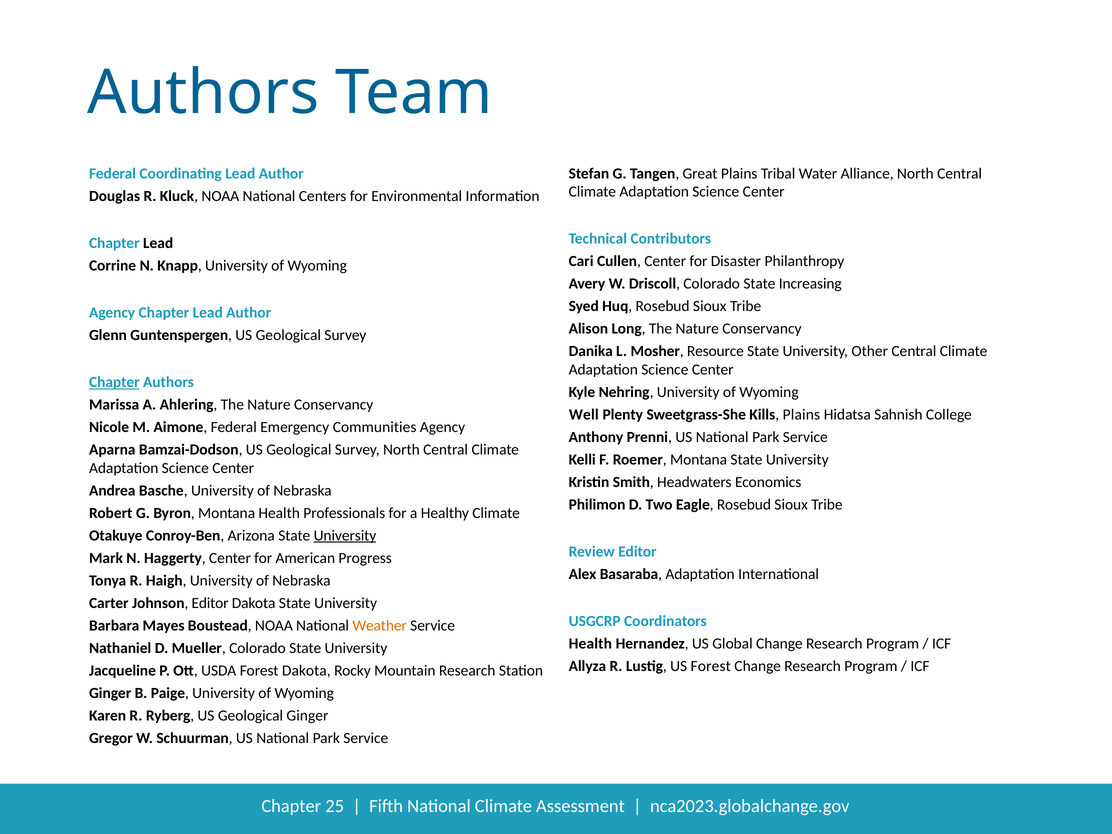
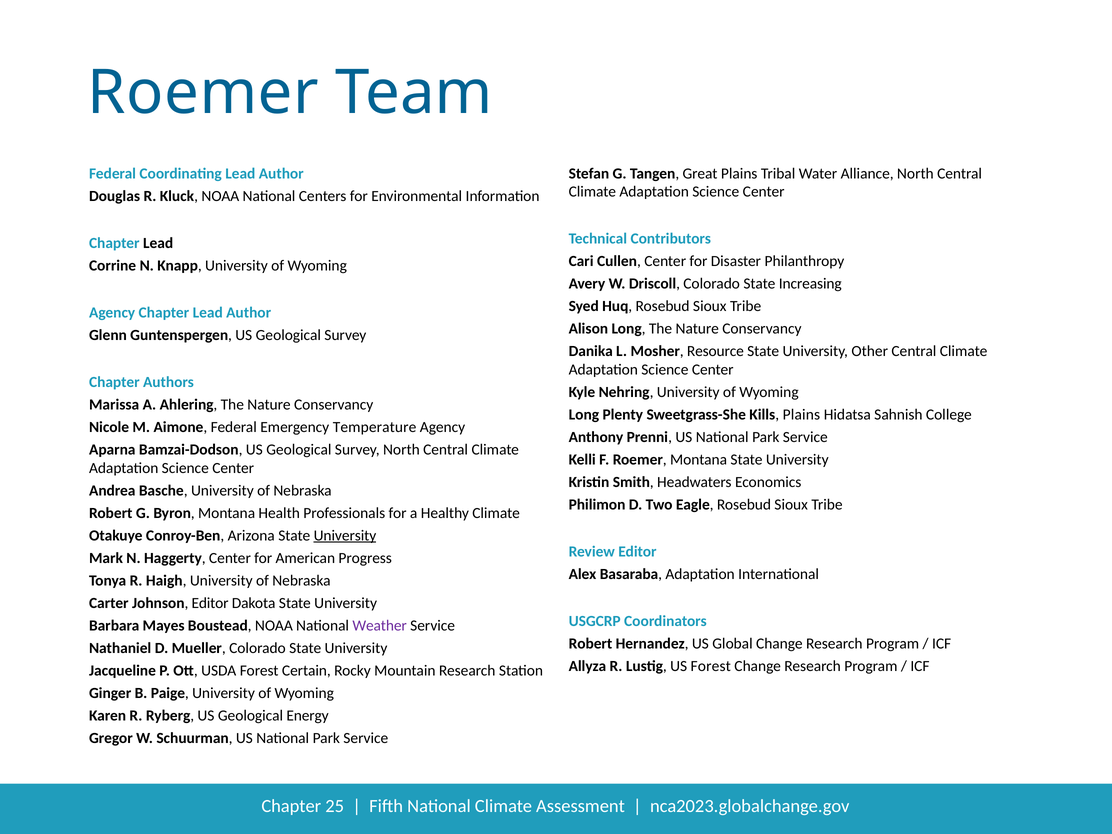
Authors: Authors -> Roemer (203, 93)
Chapter underline: present -> none (114, 382)
Well: Well -> Long (584, 415)
Communities: Communities -> Temperature (375, 427)
Weather colour: orange -> purple (380, 626)
Health: Health -> Robert (590, 644)
Forest Dakota: Dakota -> Certain (306, 671)
Geological Ginger: Ginger -> Energy (308, 716)
